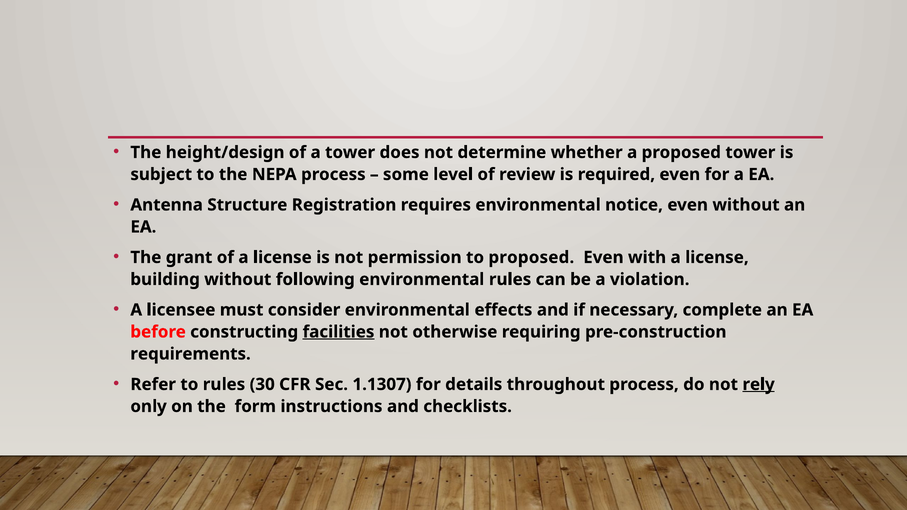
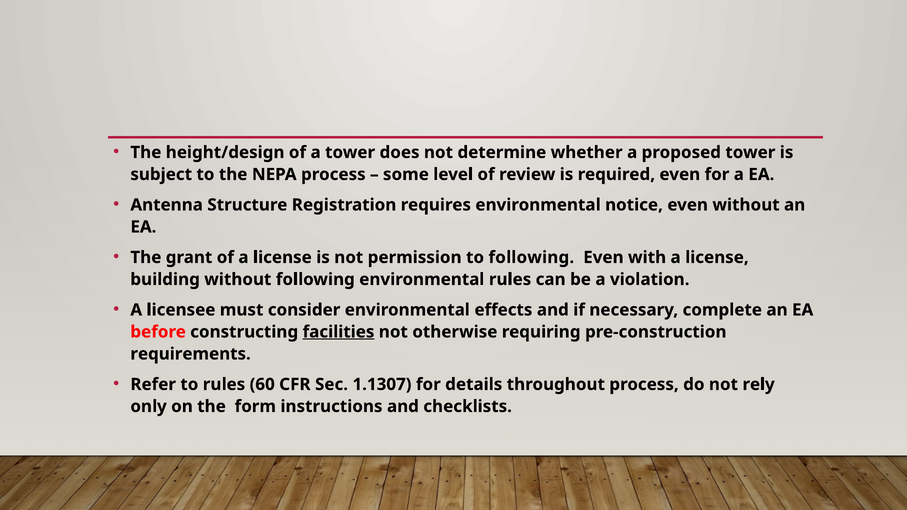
to proposed: proposed -> following (531, 257)
30: 30 -> 60 (262, 385)
rely underline: present -> none (759, 385)
